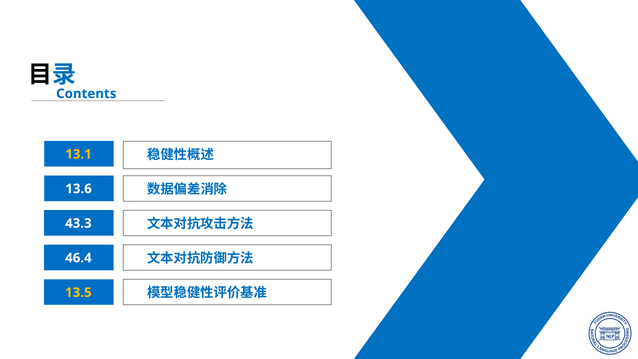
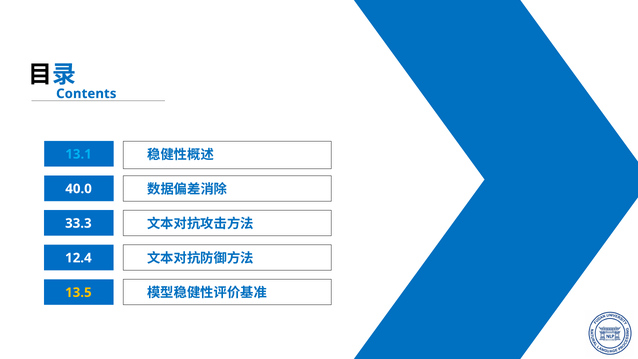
13.1 colour: yellow -> light blue (79, 154)
13.6: 13.6 -> 40.0 (79, 189)
43.3: 43.3 -> 33.3 (78, 223)
46.4: 46.4 -> 12.4 (78, 258)
